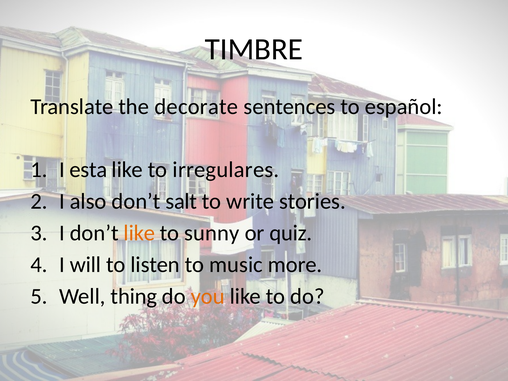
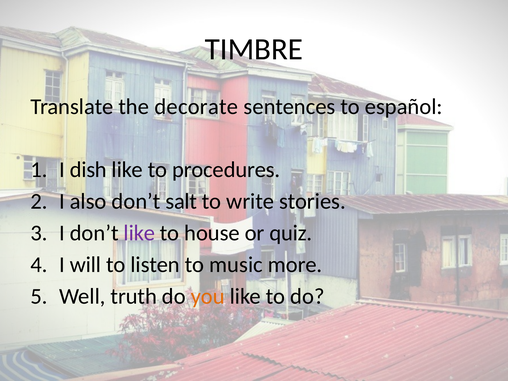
esta: esta -> dish (88, 170)
irregulares: irregulares -> procedures (226, 170)
like colour: orange -> purple (139, 233)
sunny: sunny -> house (212, 233)
thing: thing -> truth (134, 296)
